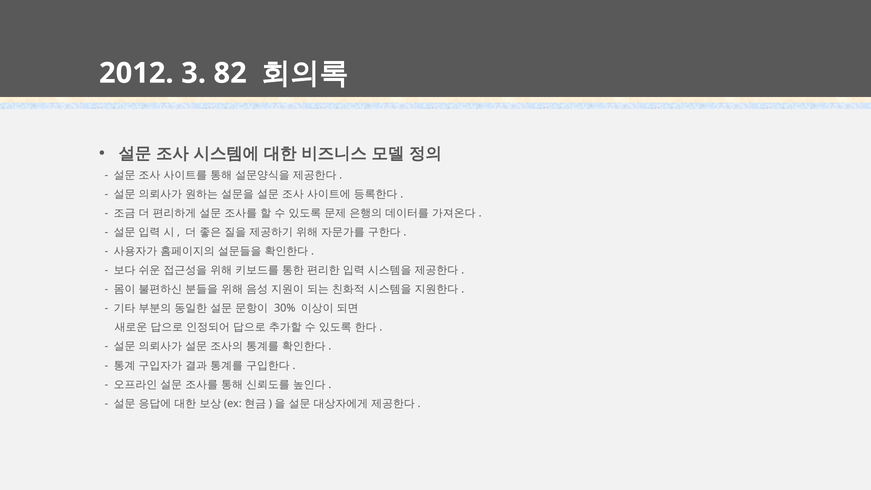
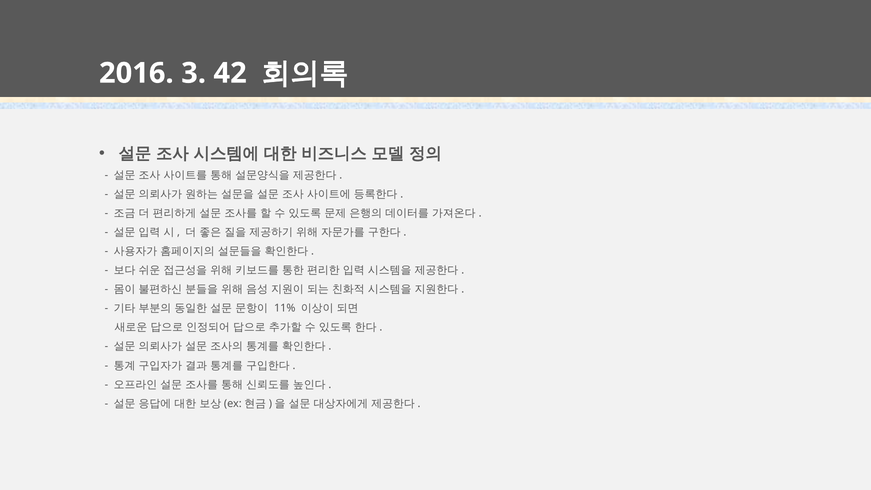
2012: 2012 -> 2016 (136, 73)
82: 82 -> 42 (230, 73)
30%: 30% -> 11% (285, 308)
